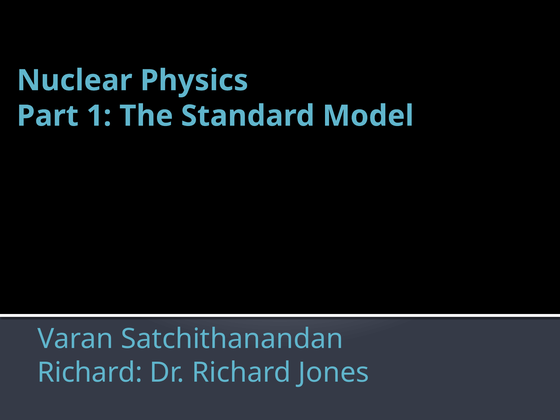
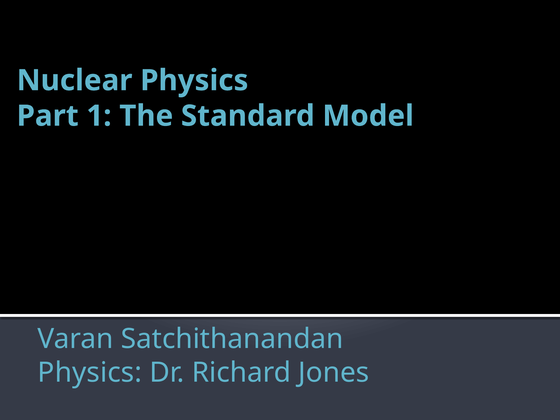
Richard: Richard -> Physics (90, 372)
